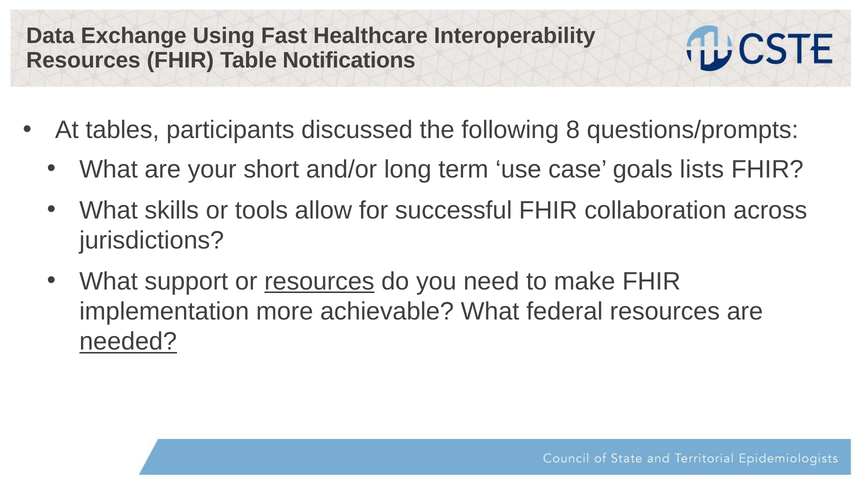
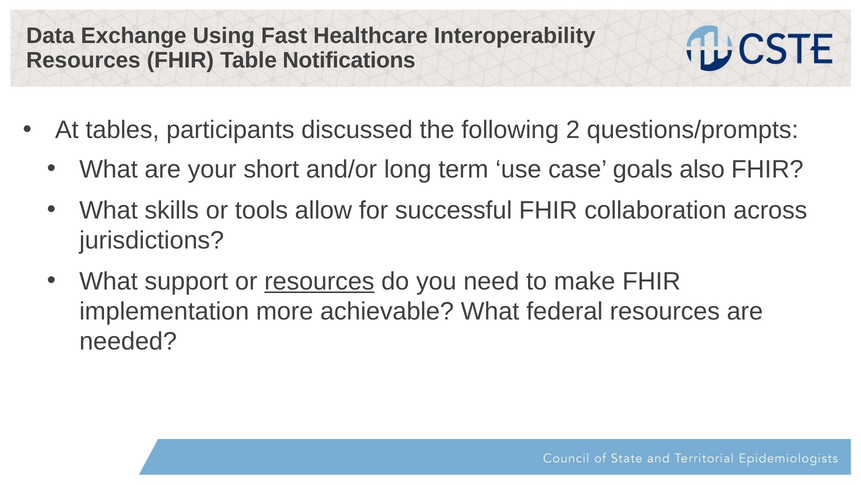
8: 8 -> 2 (573, 130)
lists: lists -> also (702, 169)
needed underline: present -> none (128, 341)
